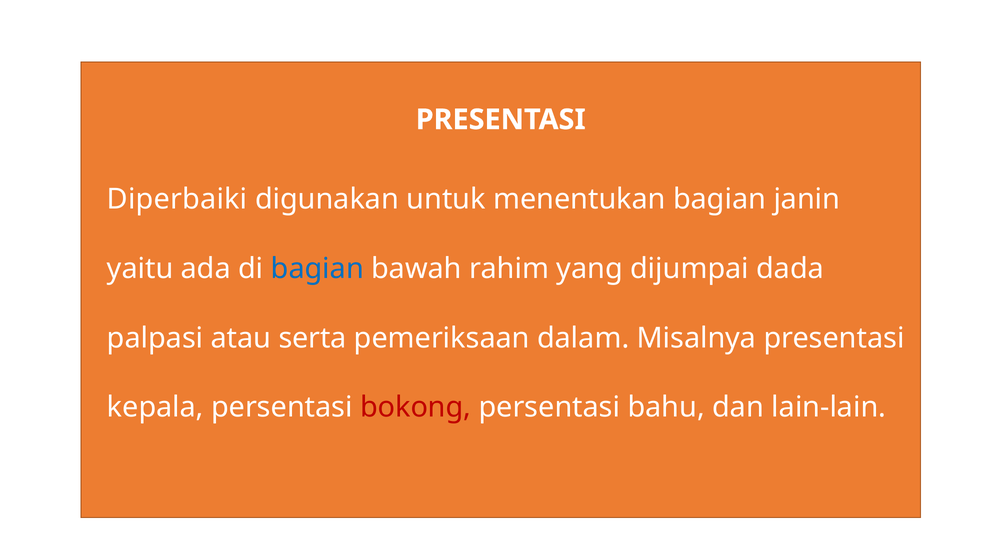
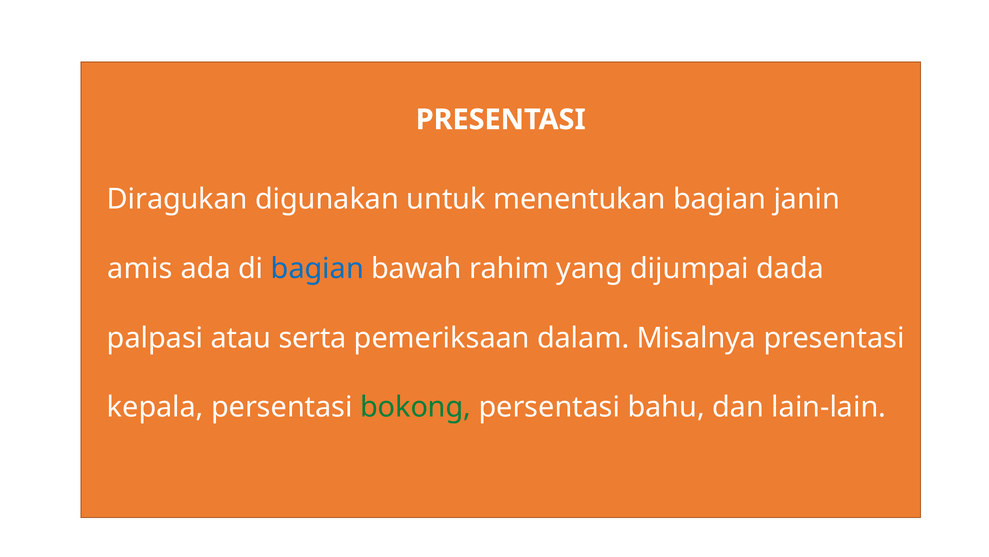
Diperbaiki: Diperbaiki -> Diragukan (177, 199)
yaitu: yaitu -> amis (140, 268)
bokong colour: red -> green (416, 407)
